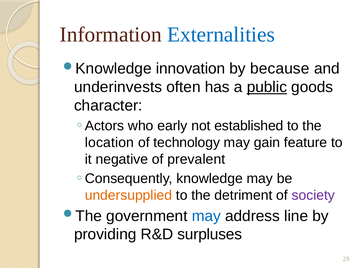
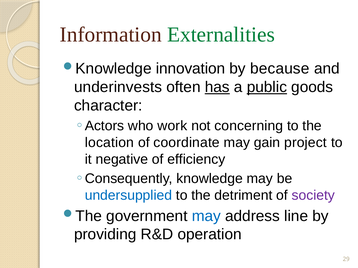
Externalities colour: blue -> green (221, 35)
has underline: none -> present (217, 87)
early: early -> work (172, 126)
established: established -> concerning (249, 126)
technology: technology -> coordinate (187, 143)
feature: feature -> project (306, 143)
prevalent: prevalent -> efficiency (196, 159)
undersupplied colour: orange -> blue (128, 196)
surpluses: surpluses -> operation (210, 235)
